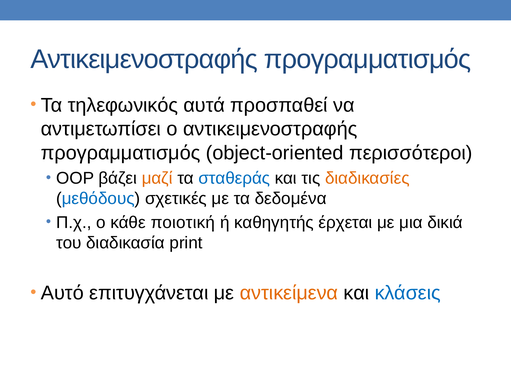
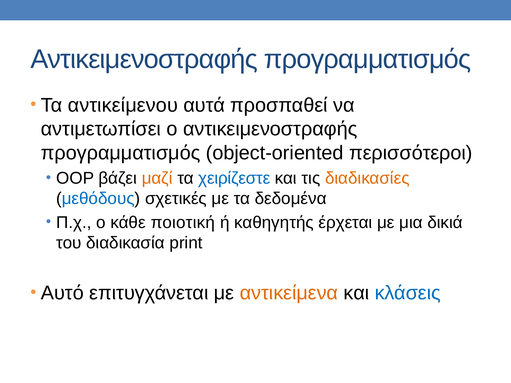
τηλεφωνικός: τηλεφωνικός -> αντικείμενου (123, 105)
σταθεράς: σταθεράς -> χειρίζεστε (234, 178)
